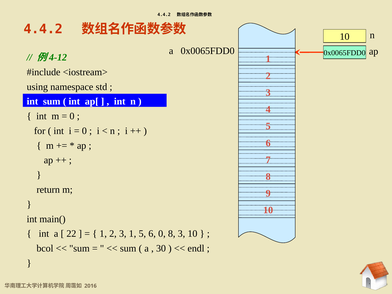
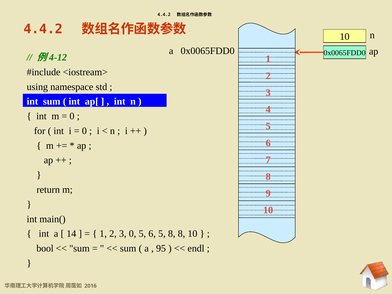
22: 22 -> 14 (71, 234)
3 1: 1 -> 0 (133, 234)
6 0: 0 -> 5 (162, 234)
8 3: 3 -> 8 (181, 234)
bcol: bcol -> bool (45, 248)
30: 30 -> 95 (161, 248)
